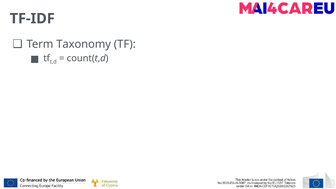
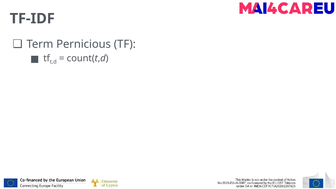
Taxonomy: Taxonomy -> Pernicious (84, 44)
